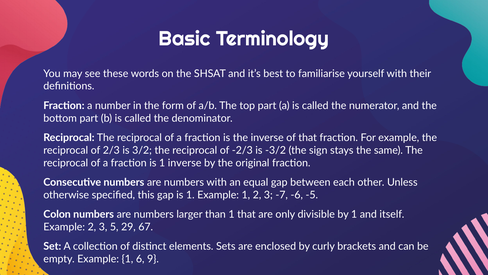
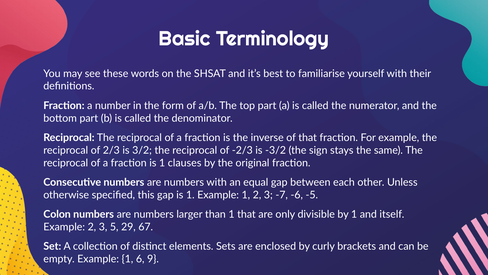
1 inverse: inverse -> clauses (185, 163)
